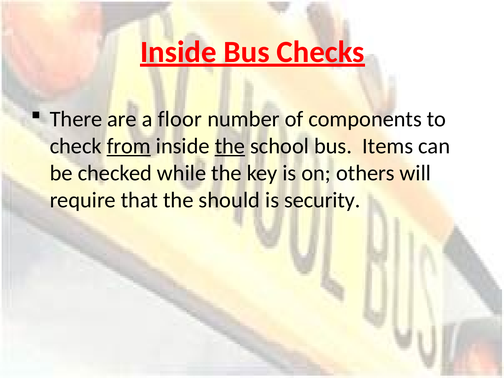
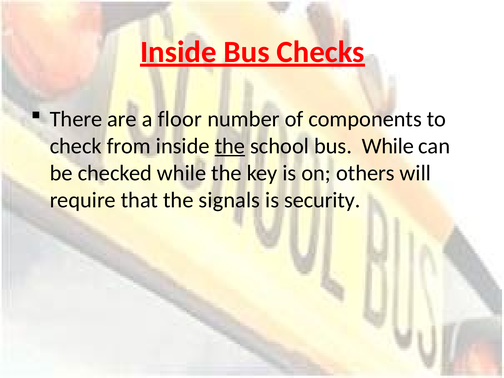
from underline: present -> none (129, 146)
bus Items: Items -> While (388, 146)
should: should -> signals (229, 200)
